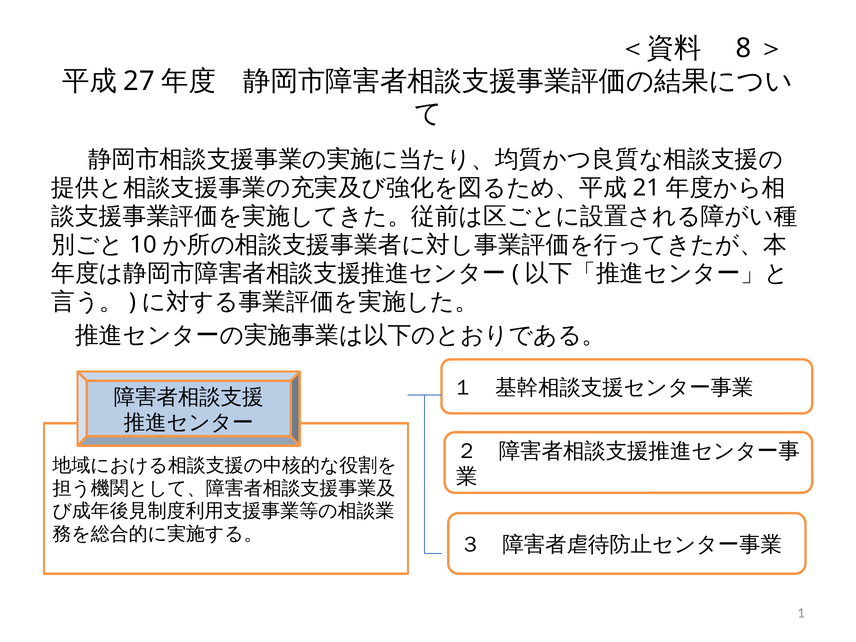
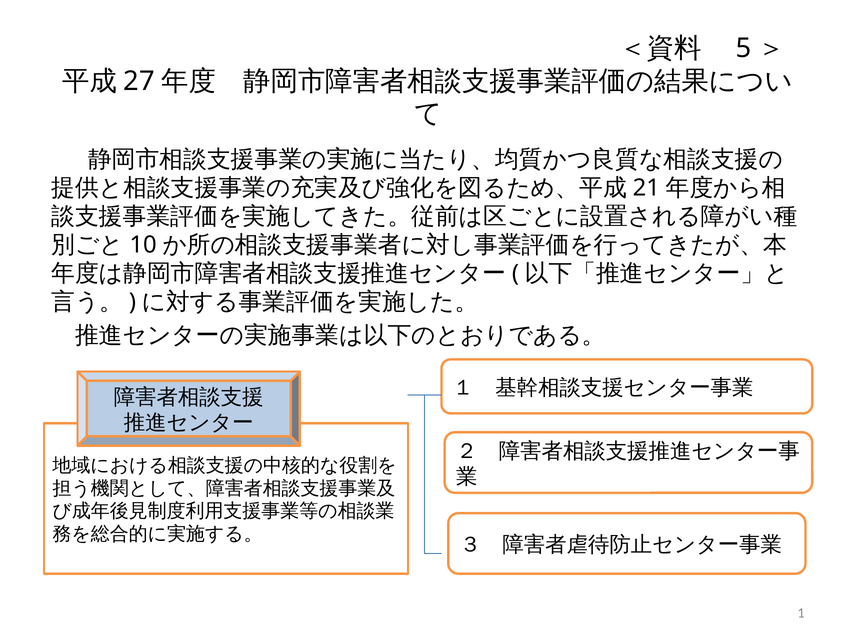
8: 8 -> 5 (743, 48)
